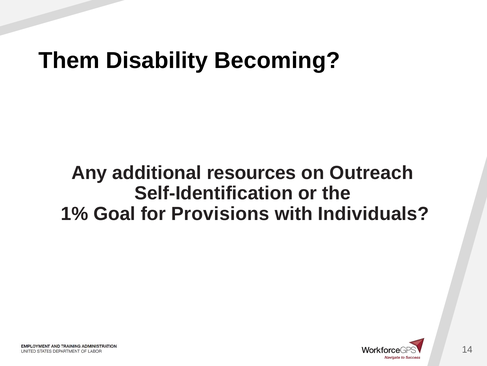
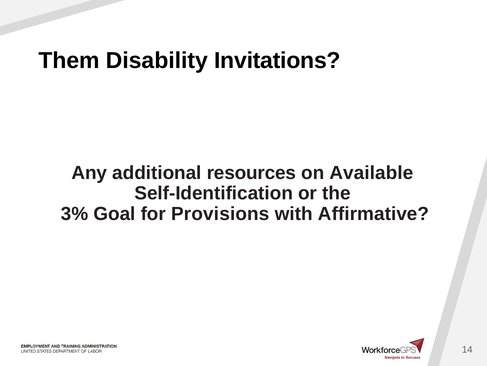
Becoming: Becoming -> Invitations (277, 60)
Outreach: Outreach -> Available (371, 172)
1%: 1% -> 3% (75, 213)
Individuals: Individuals -> Affirmative (374, 213)
